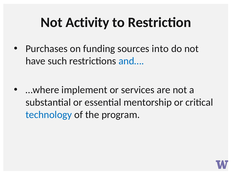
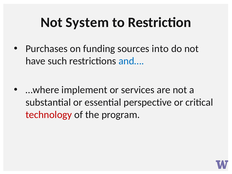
Activity: Activity -> System (87, 22)
mentorship: mentorship -> perspective (148, 102)
technology colour: blue -> red (49, 115)
